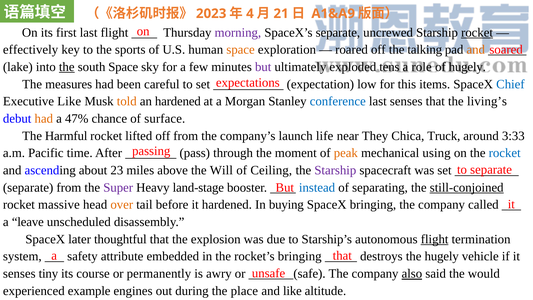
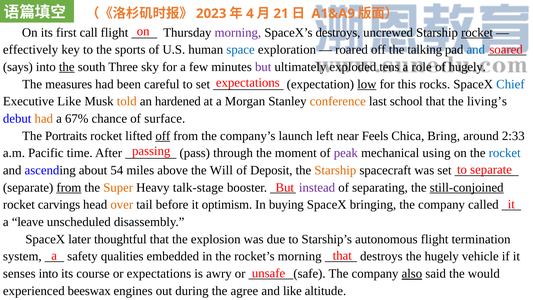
first last: last -> call (89, 32)
SpaceX’s separate: separate -> destroys (338, 32)
space colour: orange -> blue (241, 50)
and colour: orange -> blue (476, 50)
lake: lake -> says (18, 67)
south Space: Space -> Three (123, 67)
low underline: none -> present (367, 84)
items: items -> rocks (435, 84)
conference colour: blue -> orange (338, 101)
last senses: senses -> school (406, 101)
47%: 47% -> 67% (77, 119)
Harmful: Harmful -> Portraits (66, 136)
off underline: none -> present (163, 136)
life: life -> left (325, 136)
They: They -> Feels (375, 136)
Truck: Truck -> Bring (444, 136)
3:33: 3:33 -> 2:33 (513, 136)
peak colour: orange -> purple (346, 153)
23: 23 -> 54 (117, 170)
Ceiling: Ceiling -> Deposit (271, 170)
Starship colour: purple -> orange (335, 170)
from underline: none -> present (69, 187)
Super colour: purple -> orange (118, 187)
land-stage: land-stage -> talk-stage (198, 187)
instead colour: blue -> purple (317, 187)
massive: massive -> carvings (59, 205)
it hardened: hardened -> optimism (227, 205)
flight underline: present -> none (435, 239)
attribute: attribute -> qualities (122, 256)
rocket’s bringing: bringing -> morning (300, 256)
senses tiny: tiny -> into (48, 274)
or permanently: permanently -> expectations (159, 274)
example: example -> beeswax (89, 291)
place: place -> agree (244, 291)
